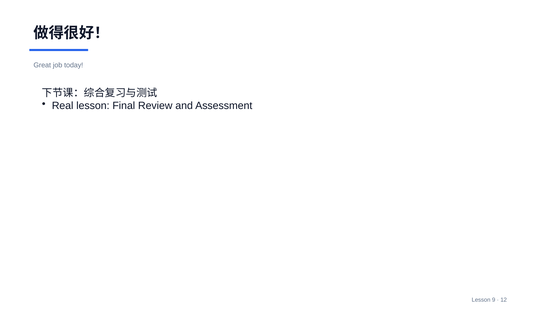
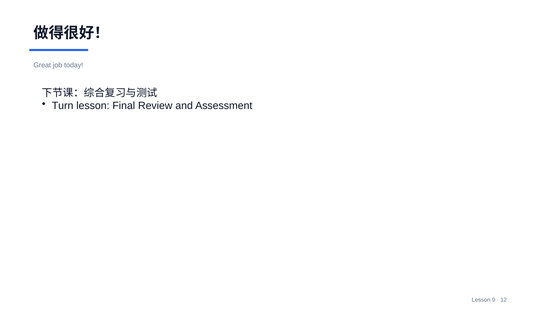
Real: Real -> Turn (63, 106)
